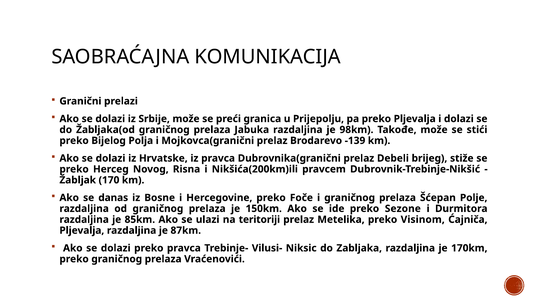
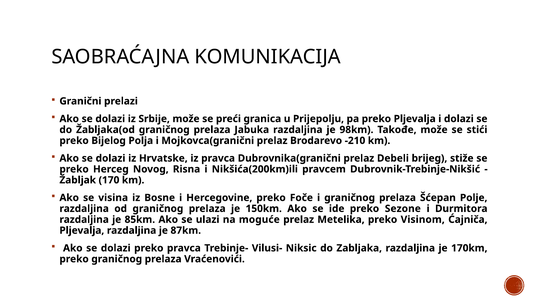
-139: -139 -> -210 (355, 141)
danas: danas -> visina (113, 198)
teritoriji: teritoriji -> moguće (259, 220)
